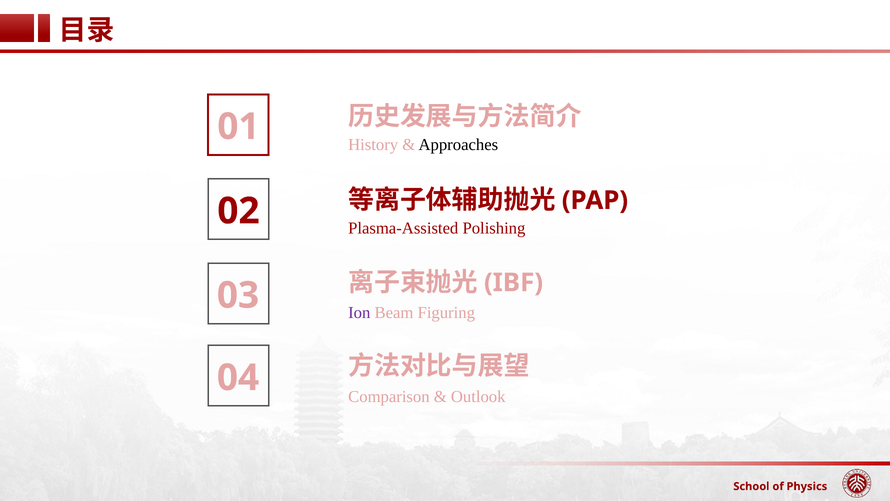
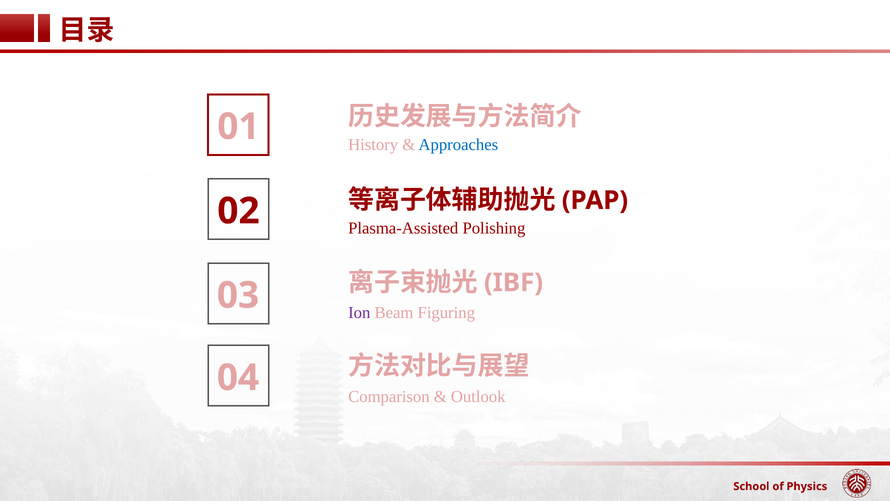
Approaches colour: black -> blue (458, 144)
